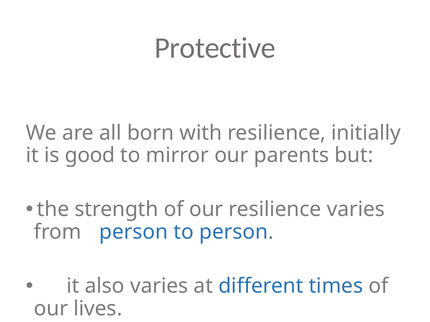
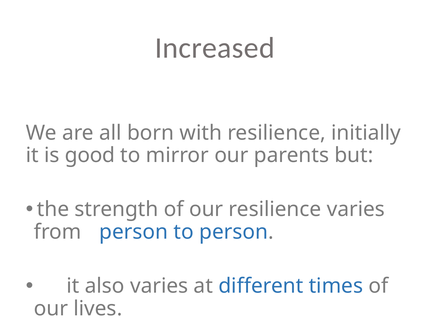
Protective: Protective -> Increased (215, 48)
